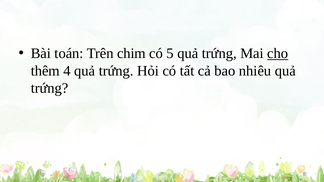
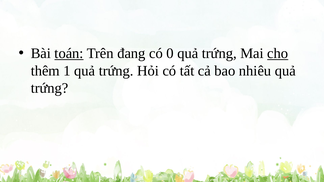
toán underline: none -> present (69, 53)
chim: chim -> đang (131, 53)
5: 5 -> 0 (170, 53)
4: 4 -> 1 (67, 71)
